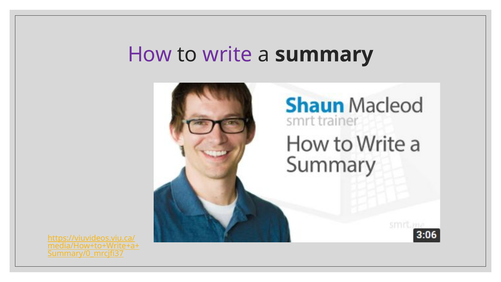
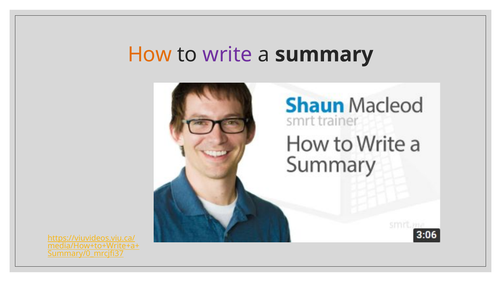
How colour: purple -> orange (150, 54)
